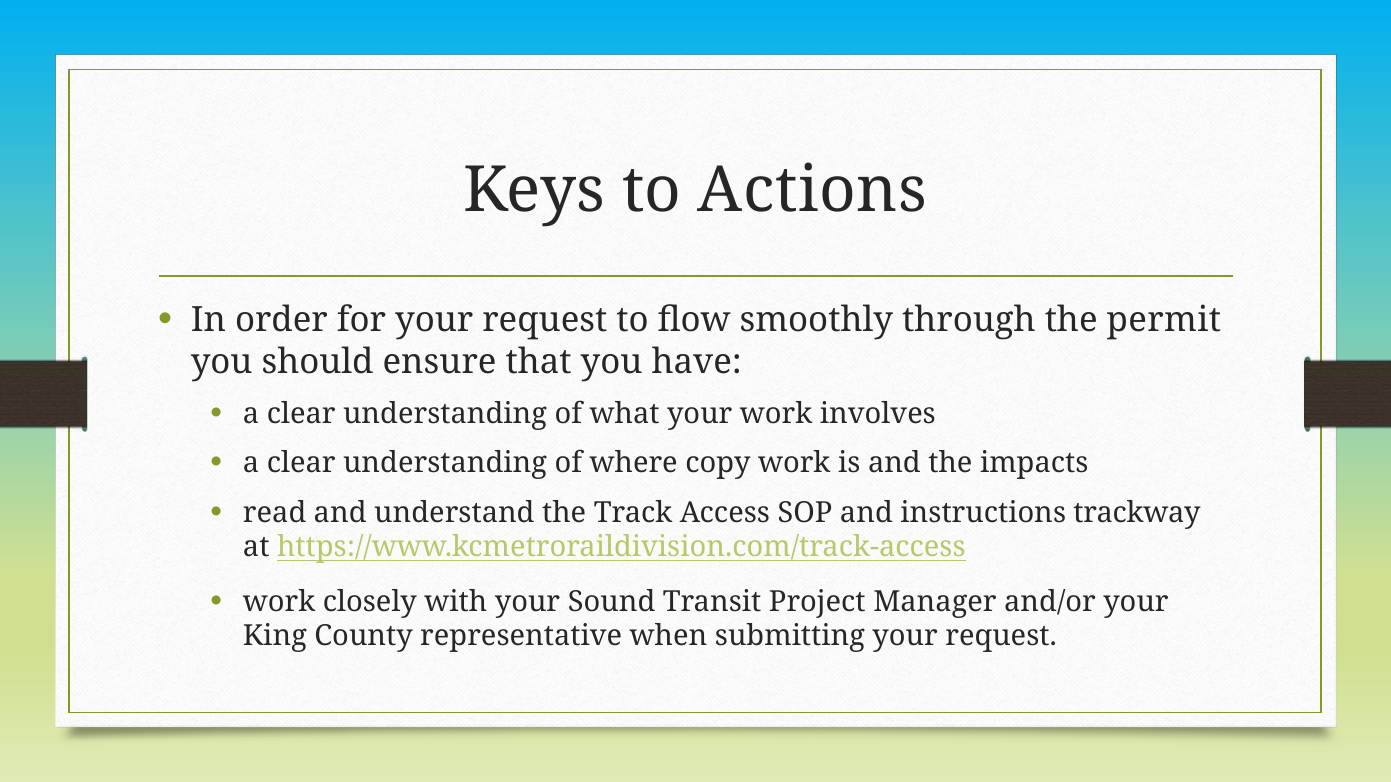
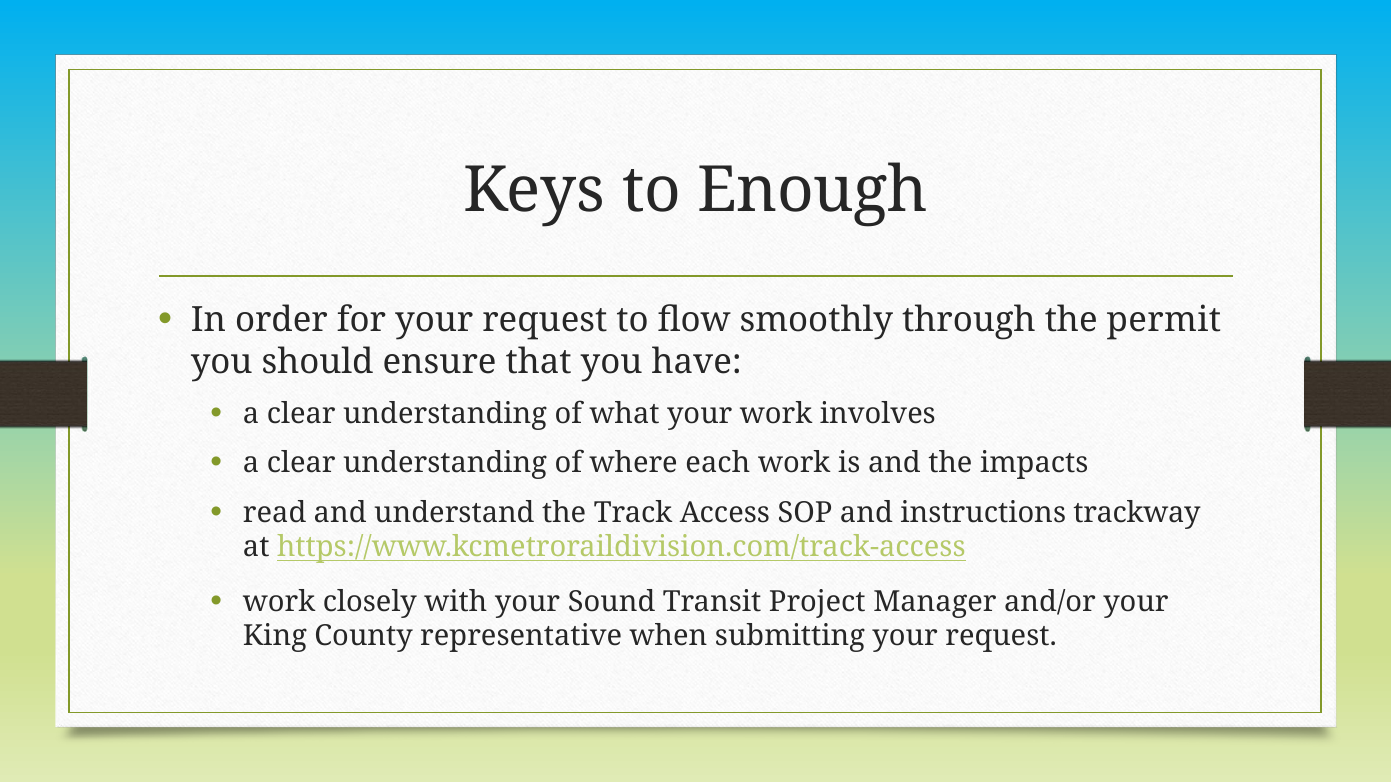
Actions: Actions -> Enough (813, 191)
copy: copy -> each (718, 464)
